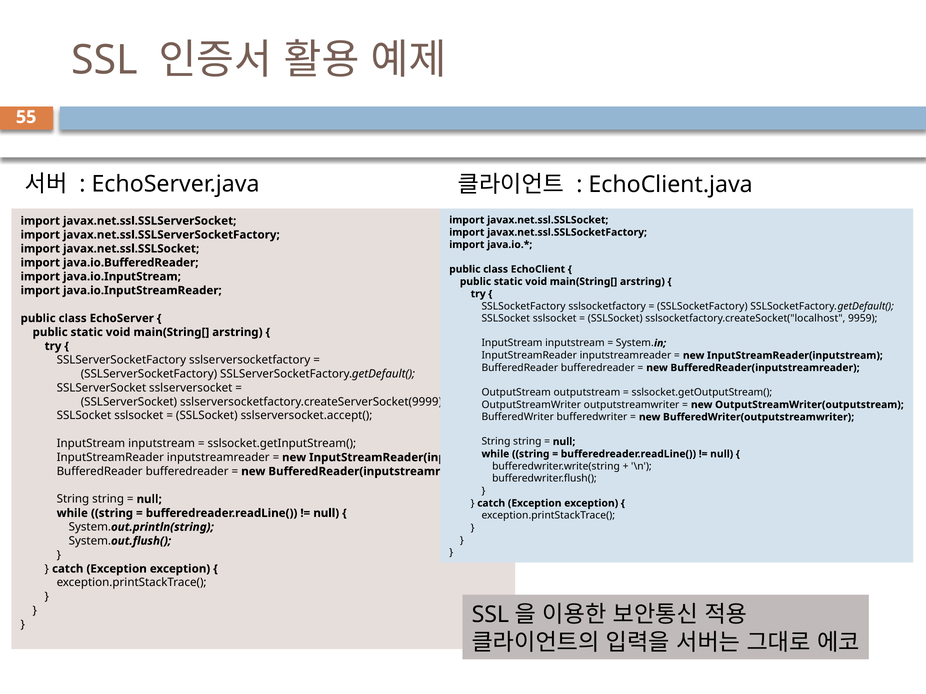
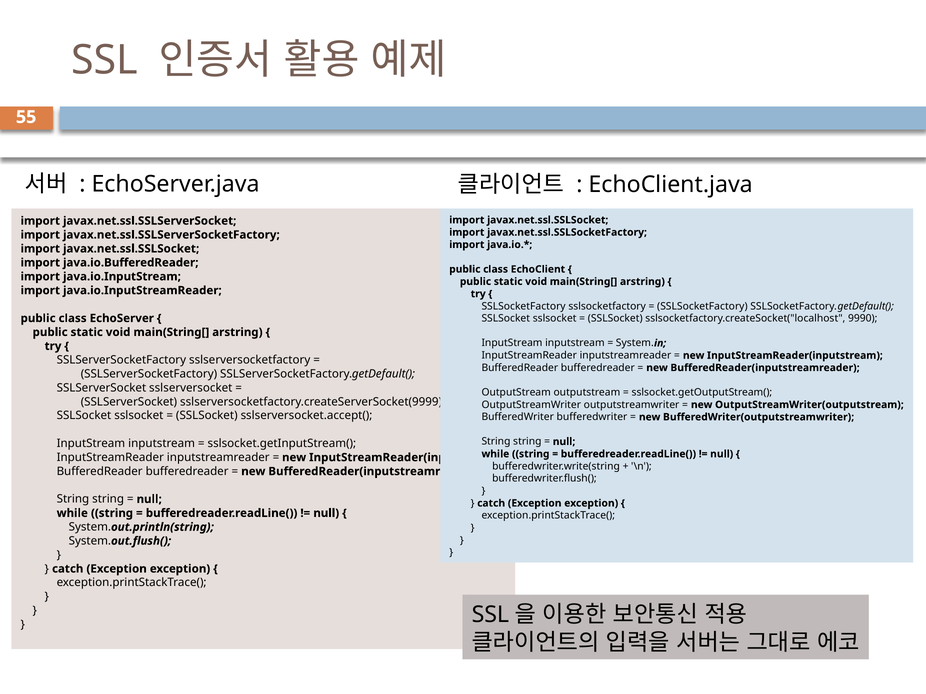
9959: 9959 -> 9990 (863, 319)
